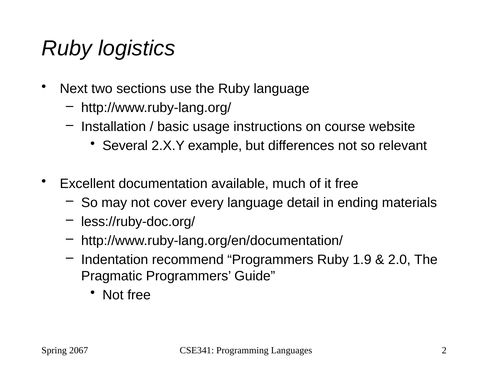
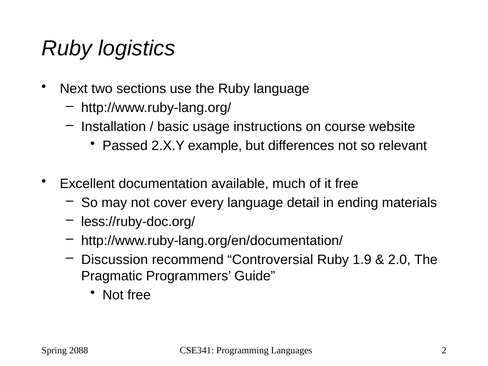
Several: Several -> Passed (125, 146)
Indentation: Indentation -> Discussion (115, 260)
recommend Programmers: Programmers -> Controversial (270, 260)
2067: 2067 -> 2088 (79, 350)
